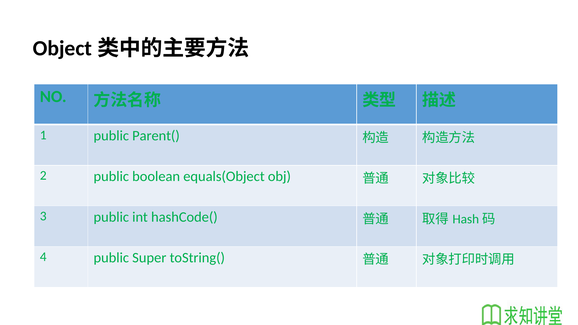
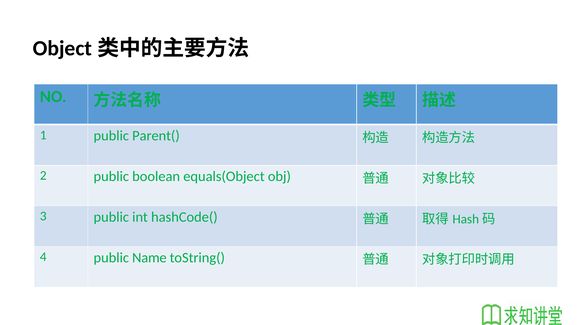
Super: Super -> Name (149, 258)
